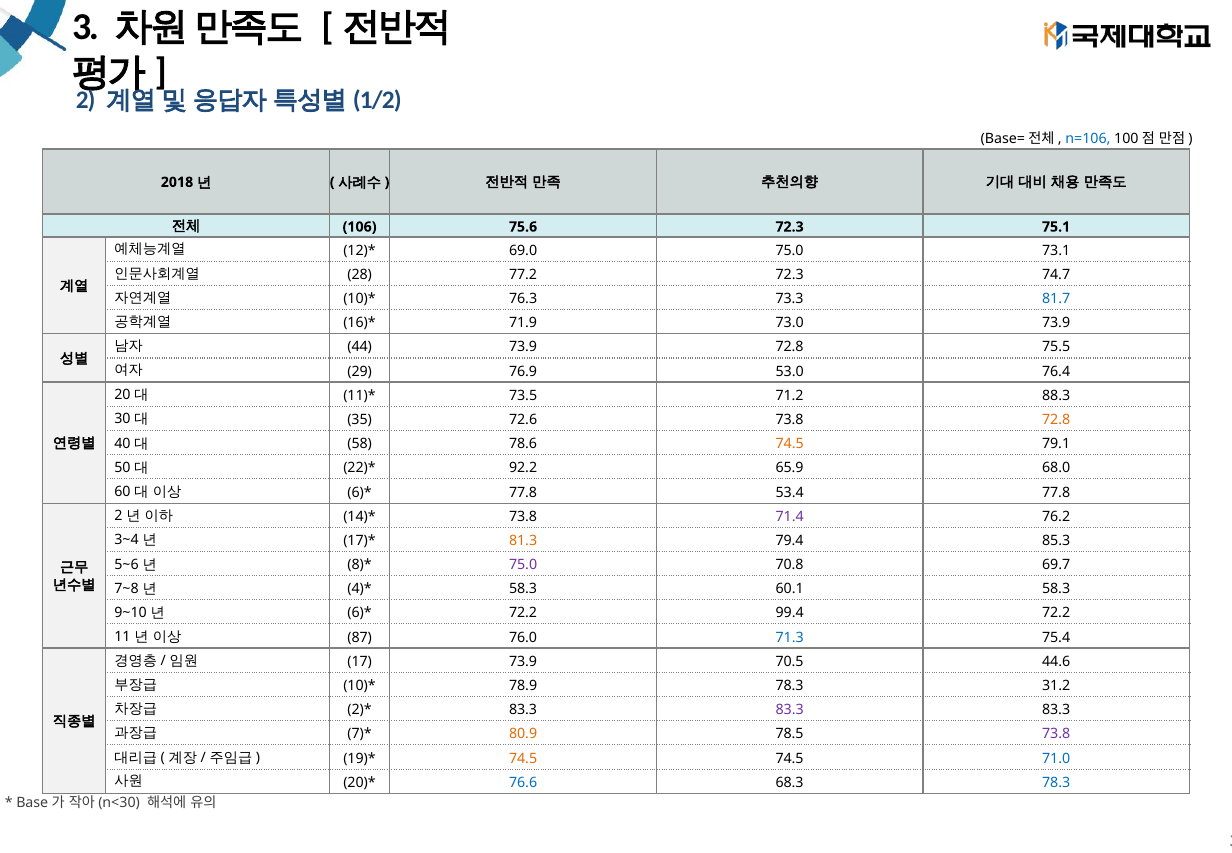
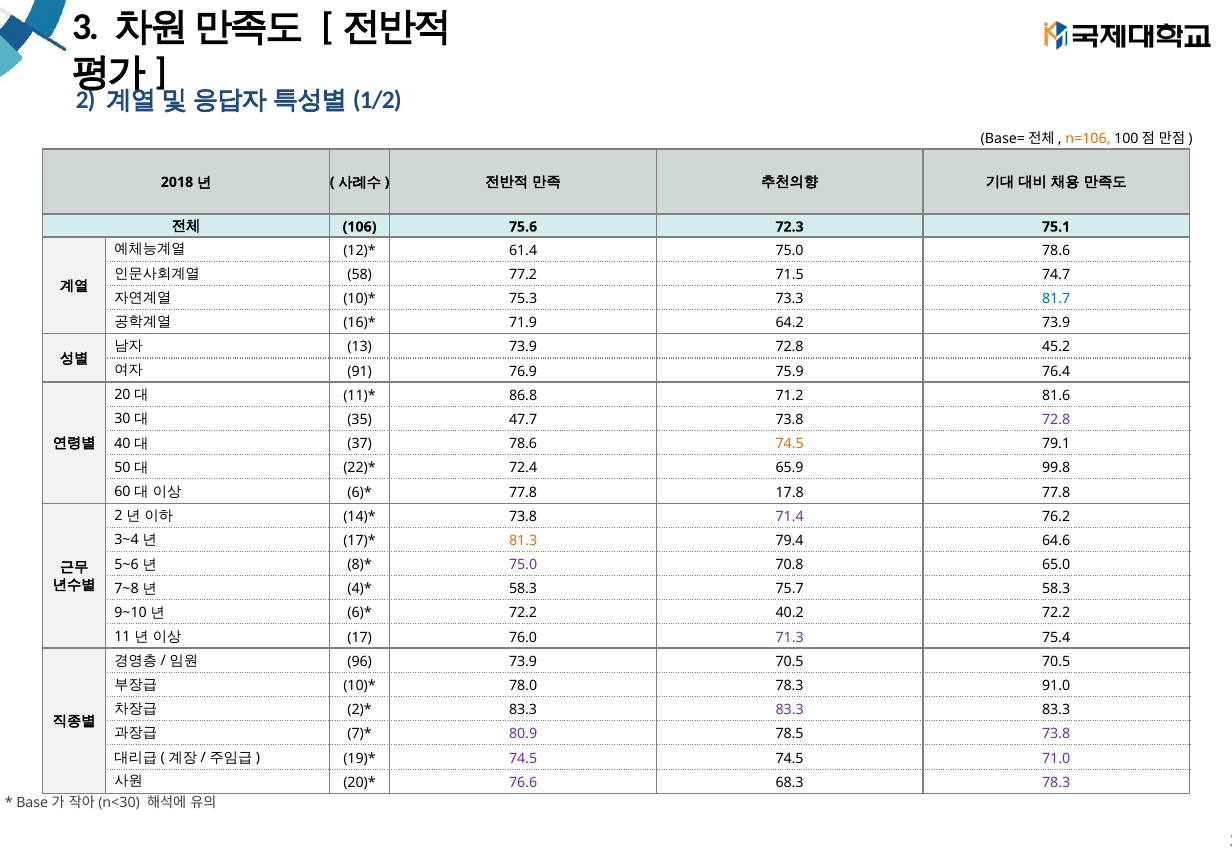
n=106 colour: blue -> orange (1088, 139)
69.0: 69.0 -> 61.4 (523, 251)
75.0 73.1: 73.1 -> 78.6 (1056, 251)
28: 28 -> 58 (360, 275)
77.2 72.3: 72.3 -> 71.5 (790, 275)
76.3: 76.3 -> 75.3 (523, 299)
73.0: 73.0 -> 64.2 (790, 323)
44: 44 -> 13 (360, 347)
75.5: 75.5 -> 45.2 (1056, 347)
29: 29 -> 91 (360, 371)
53.0: 53.0 -> 75.9 (790, 371)
73.5: 73.5 -> 86.8 (523, 396)
88.3: 88.3 -> 81.6 (1056, 396)
72.6: 72.6 -> 47.7 (523, 420)
72.8 colour: orange -> purple (1056, 420)
58: 58 -> 37 (360, 444)
92.2: 92.2 -> 72.4 (523, 468)
68.0: 68.0 -> 99.8 (1056, 468)
53.4: 53.4 -> 17.8 (790, 492)
85.3: 85.3 -> 64.6 (1056, 541)
69.7: 69.7 -> 65.0 (1056, 565)
60.1: 60.1 -> 75.7 (790, 589)
99.4: 99.4 -> 40.2 (790, 613)
87: 87 -> 17 (360, 637)
71.3 colour: blue -> purple (790, 637)
17: 17 -> 96 (360, 662)
70.5 44.6: 44.6 -> 70.5 (1056, 662)
78.9: 78.9 -> 78.0 (523, 686)
31.2: 31.2 -> 91.0 (1056, 686)
80.9 colour: orange -> purple (523, 734)
74.5 colour: orange -> purple (523, 758)
71.0 colour: blue -> purple (1056, 758)
76.6 colour: blue -> purple (523, 782)
78.3 colour: blue -> purple (1056, 782)
